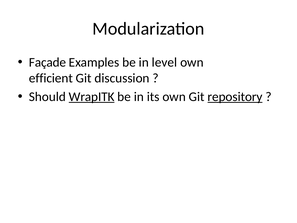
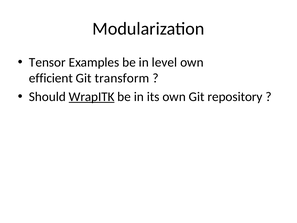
Façade: Façade -> Tensor (47, 62)
discussion: discussion -> transform (122, 78)
repository underline: present -> none (235, 97)
